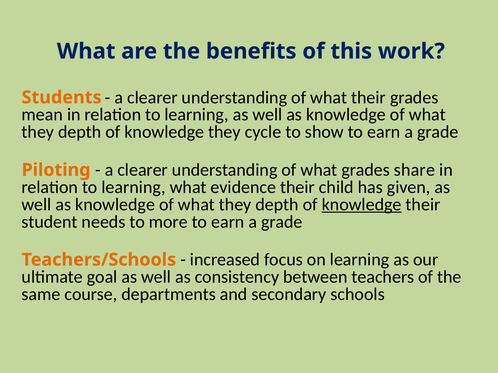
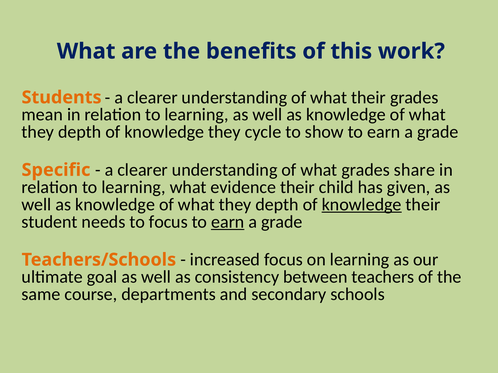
Piloting: Piloting -> Specific (56, 170)
to more: more -> focus (168, 222)
earn underline: none -> present (228, 222)
